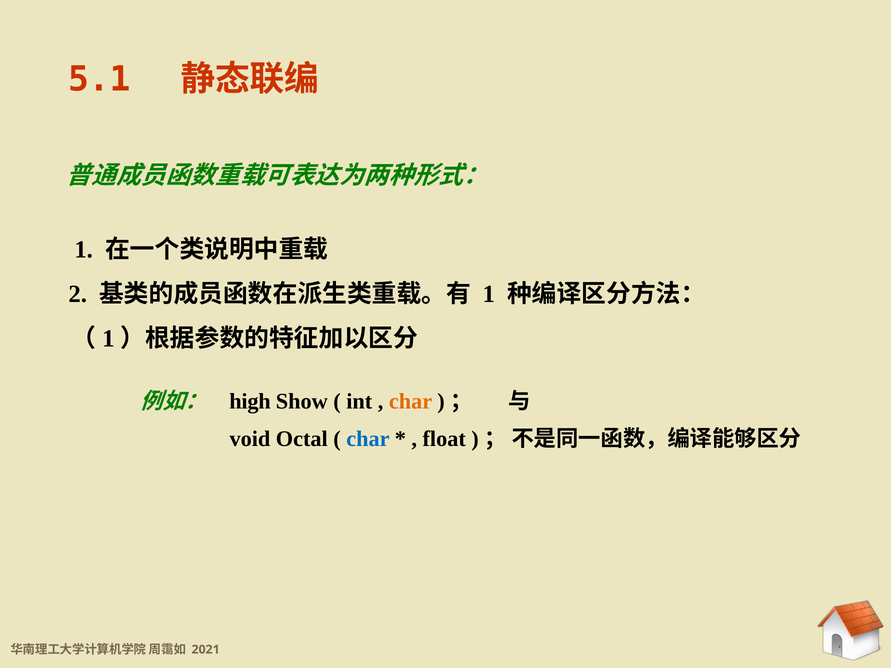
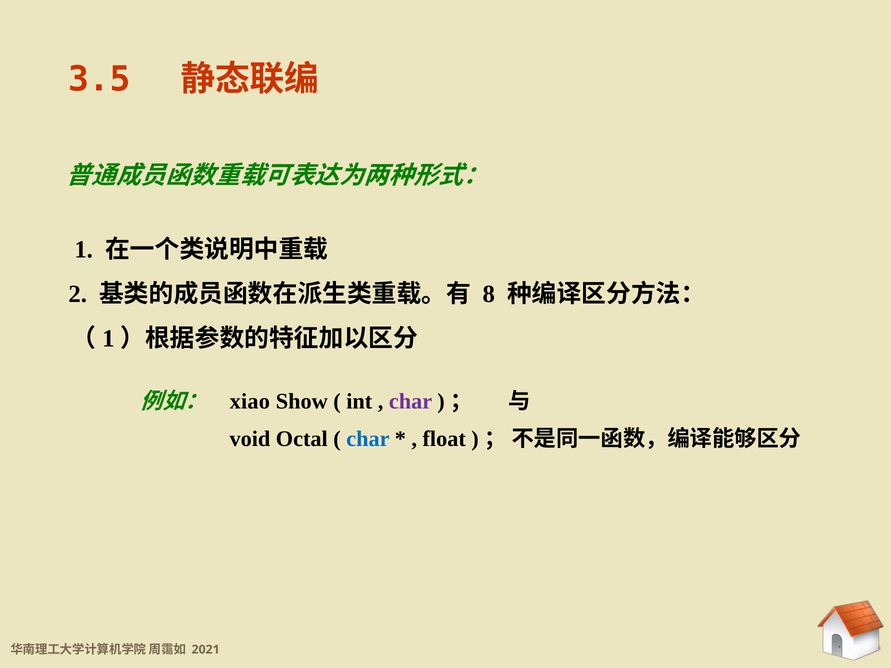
5.1: 5.1 -> 3.5 (99, 80)
1: 1 -> 8 (489, 294)
high: high -> xiao (250, 402)
char colour: orange -> purple (411, 402)
